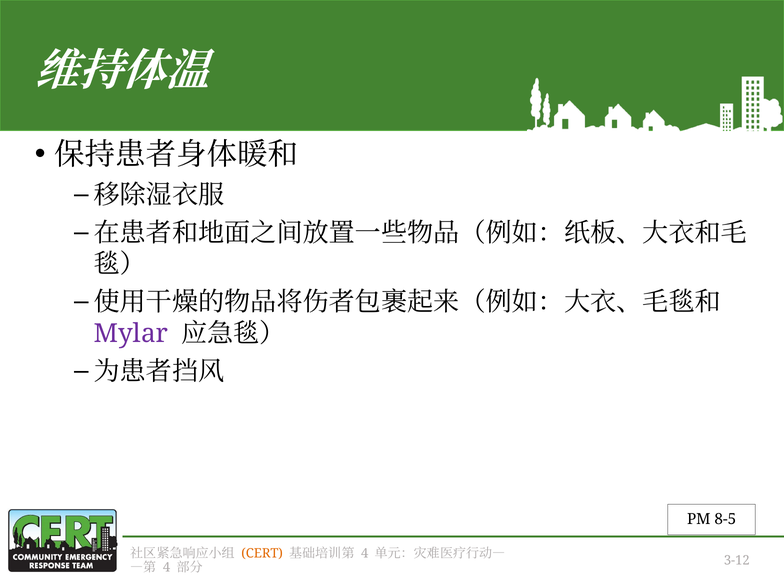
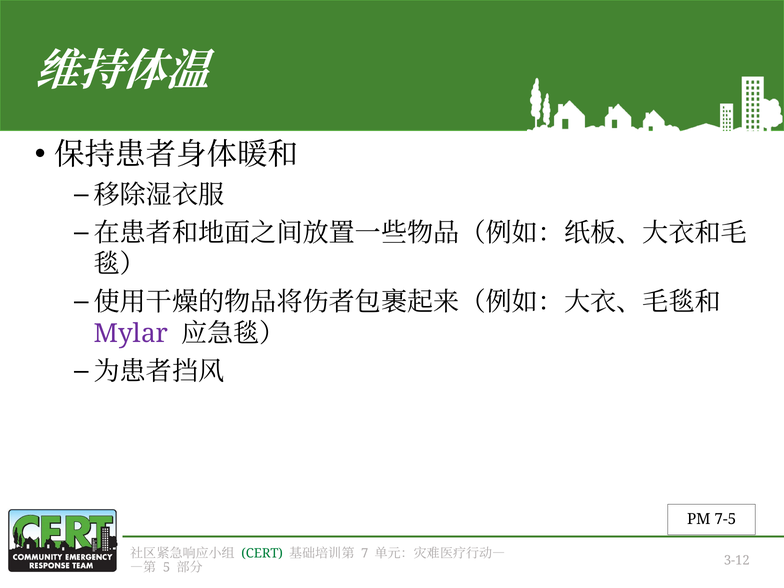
8-5: 8-5 -> 7-5 (725, 519)
CERT colour: orange -> green (262, 553)
4: 4 -> 7 (365, 553)
4: 4 -> 5 (167, 567)
